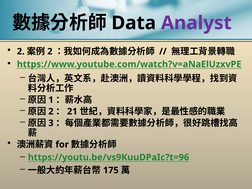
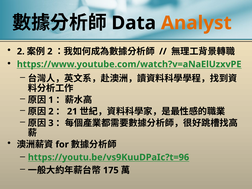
Analyst colour: purple -> orange (196, 23)
